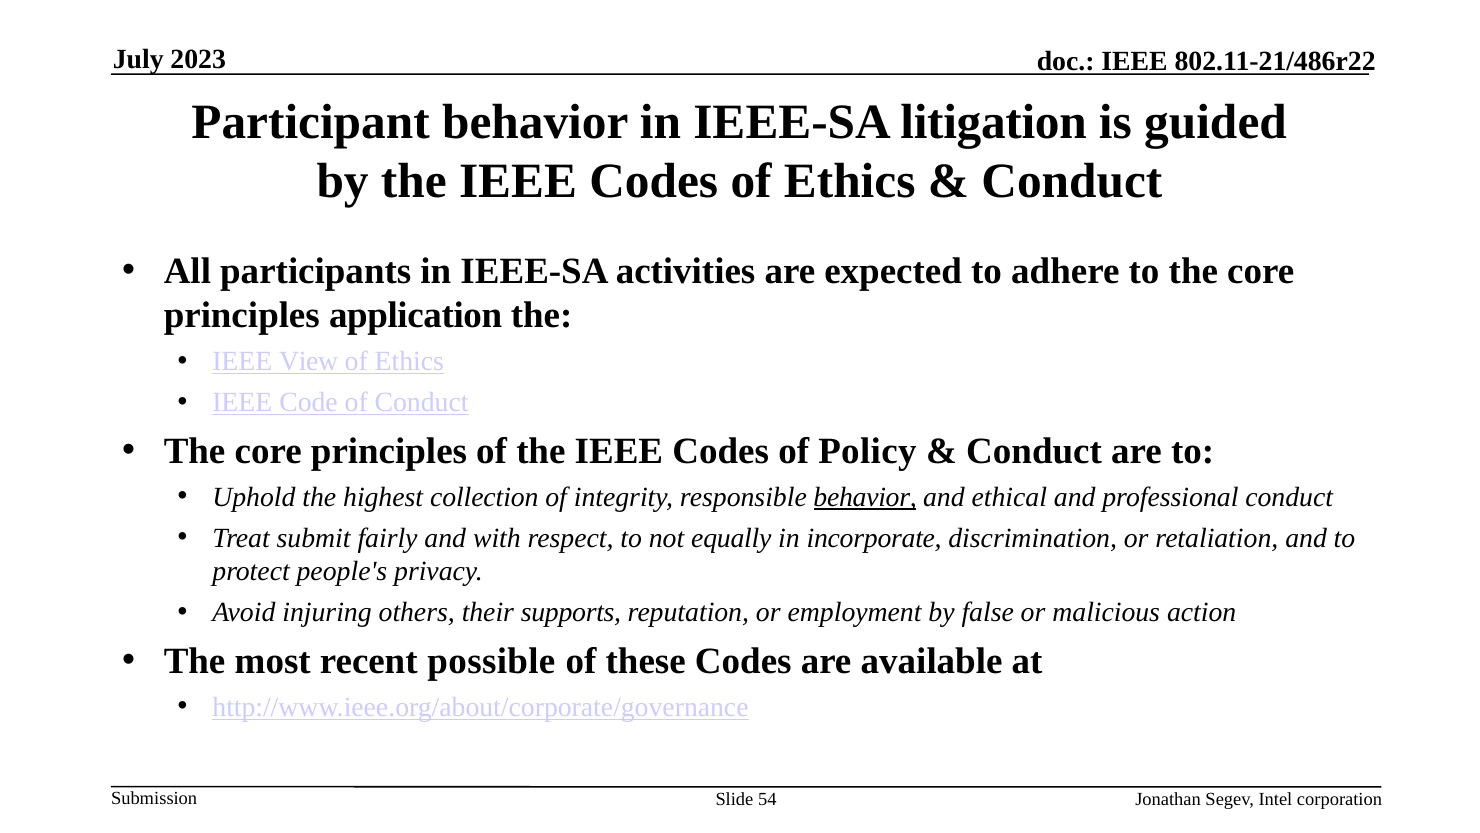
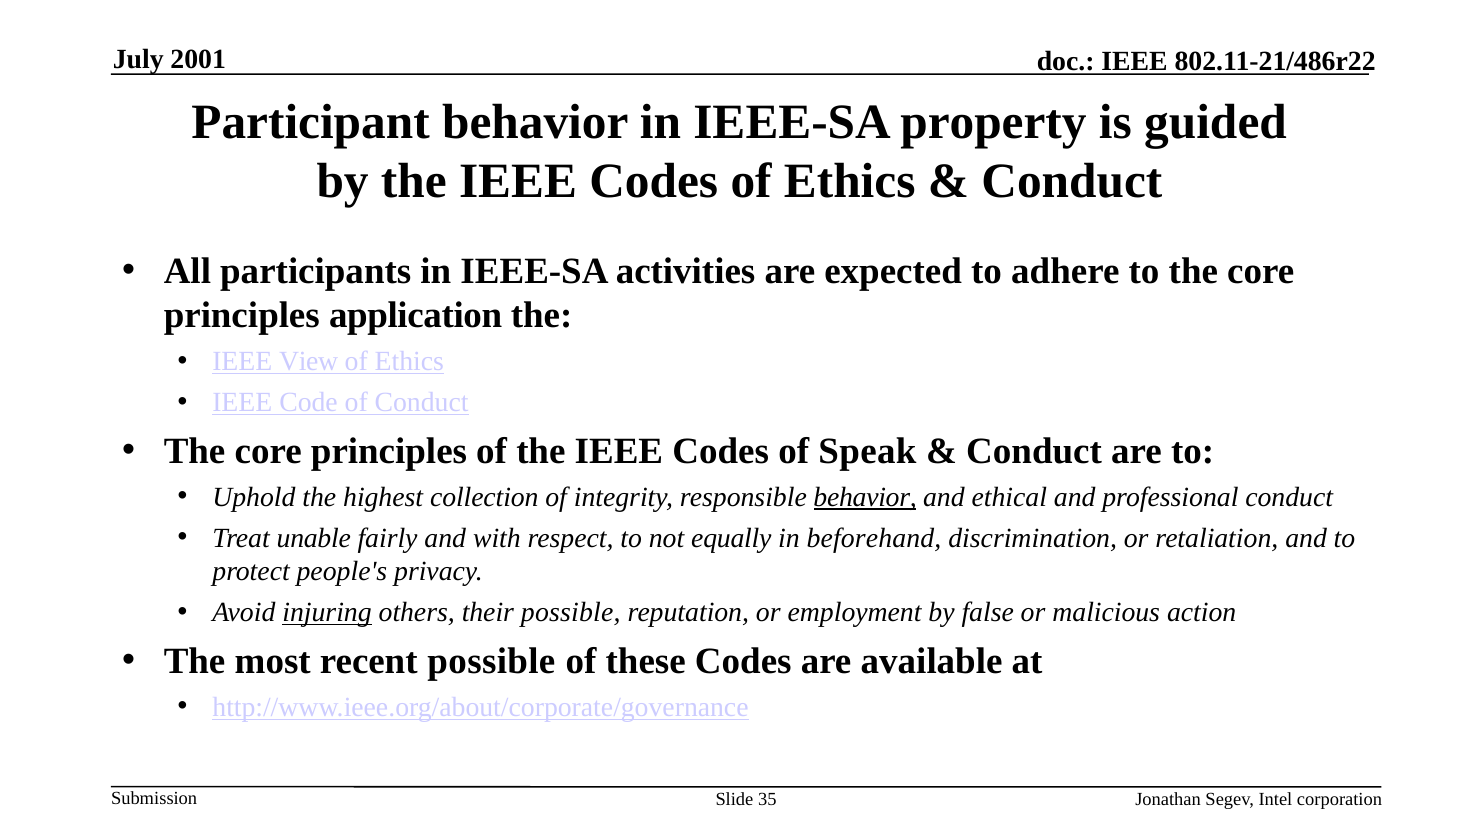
2023: 2023 -> 2001 (198, 59)
litigation: litigation -> property (993, 122)
Policy: Policy -> Speak (867, 451)
submit: submit -> unable (314, 538)
incorporate: incorporate -> beforehand (874, 538)
injuring underline: none -> present (327, 612)
their supports: supports -> possible (571, 612)
54: 54 -> 35 (767, 798)
